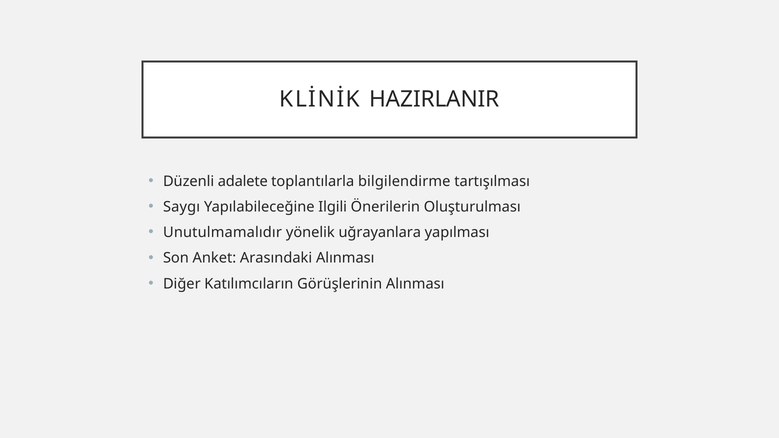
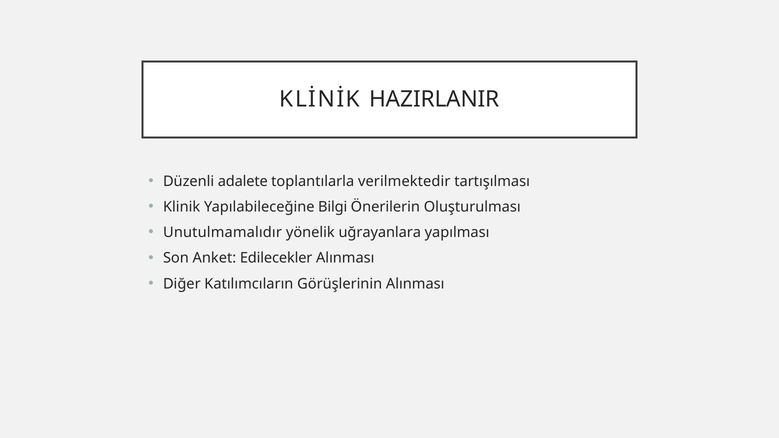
bilgilendirme: bilgilendirme -> verilmektedir (404, 181)
Saygı: Saygı -> Klinik (182, 207)
Ilgili: Ilgili -> Bilgi (333, 207)
Arasındaki: Arasındaki -> Edilecekler (276, 258)
